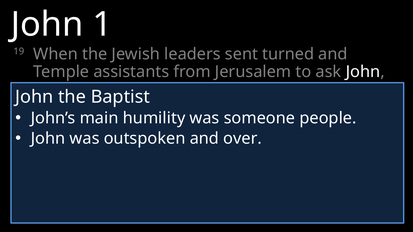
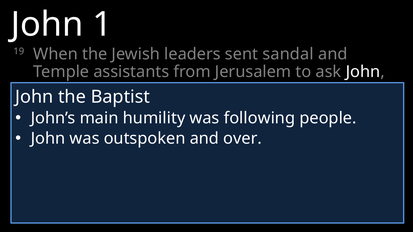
turned: turned -> sandal (288, 54)
someone: someone -> following (259, 118)
